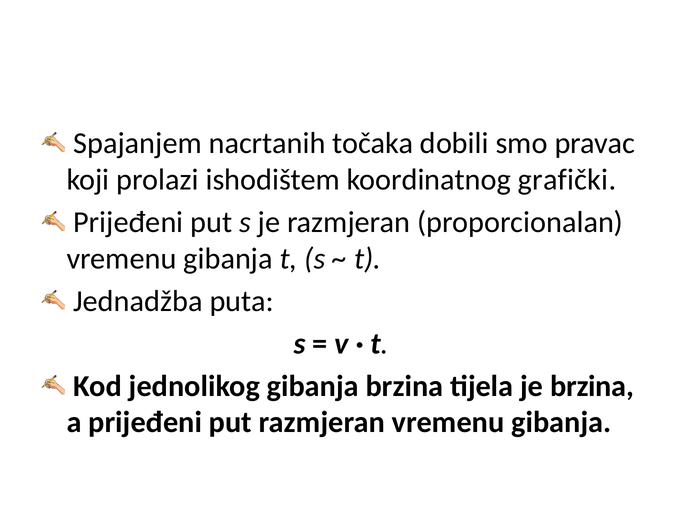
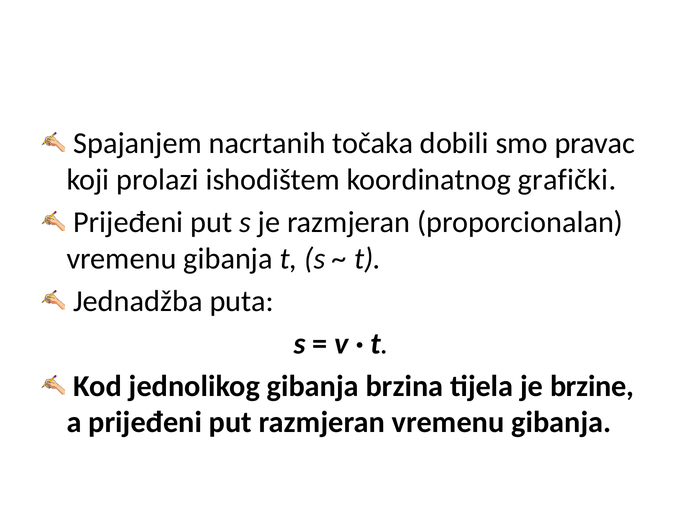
je brzina: brzina -> brzine (592, 386)
